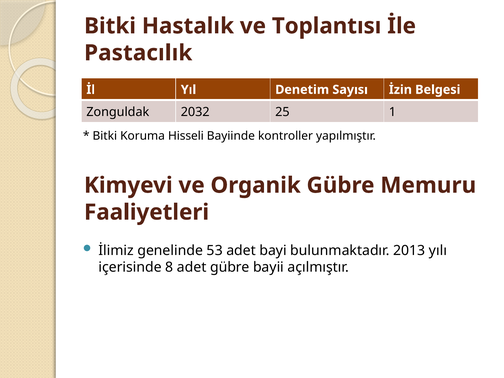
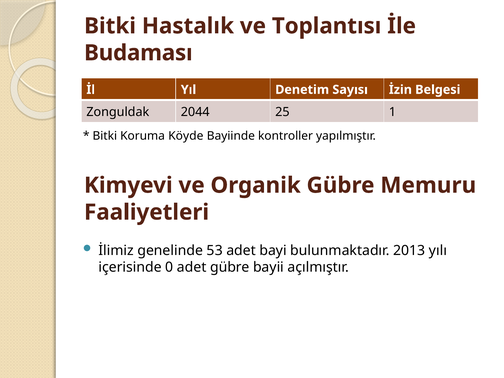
Pastacılık: Pastacılık -> Budaması (138, 53)
2032: 2032 -> 2044 (195, 112)
Hisseli: Hisseli -> Köyde (186, 136)
8: 8 -> 0 (169, 267)
